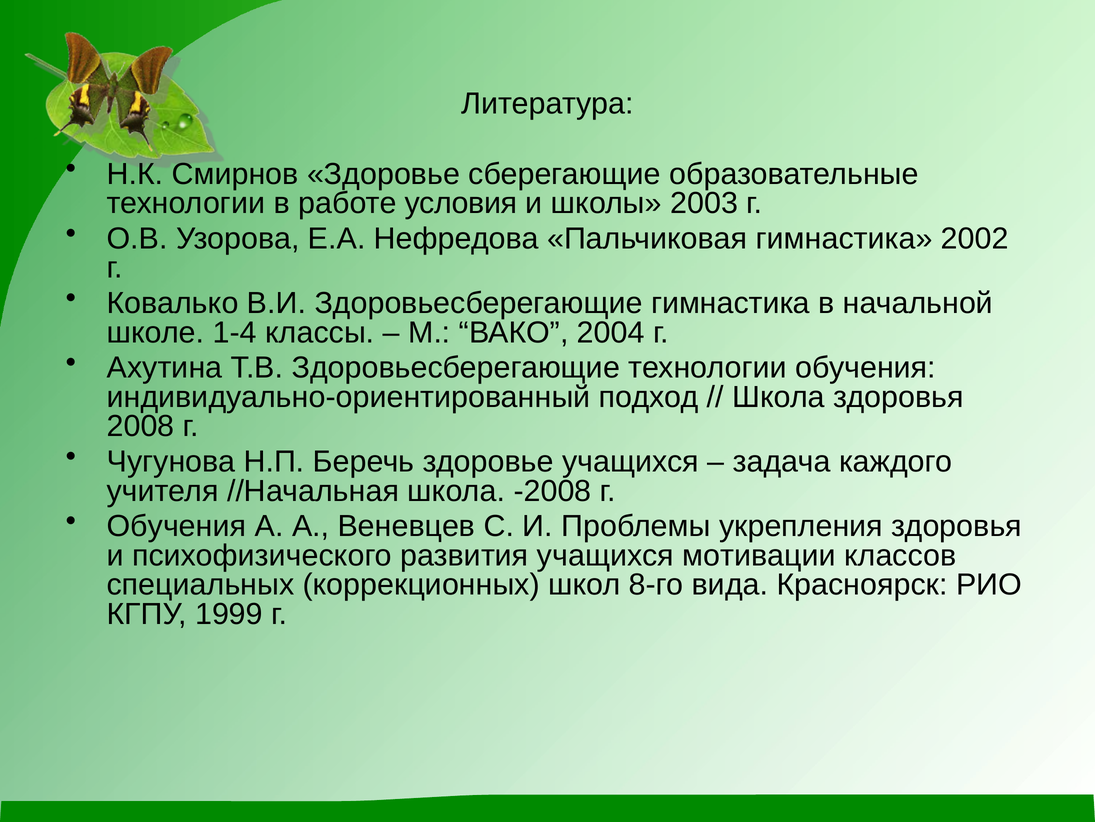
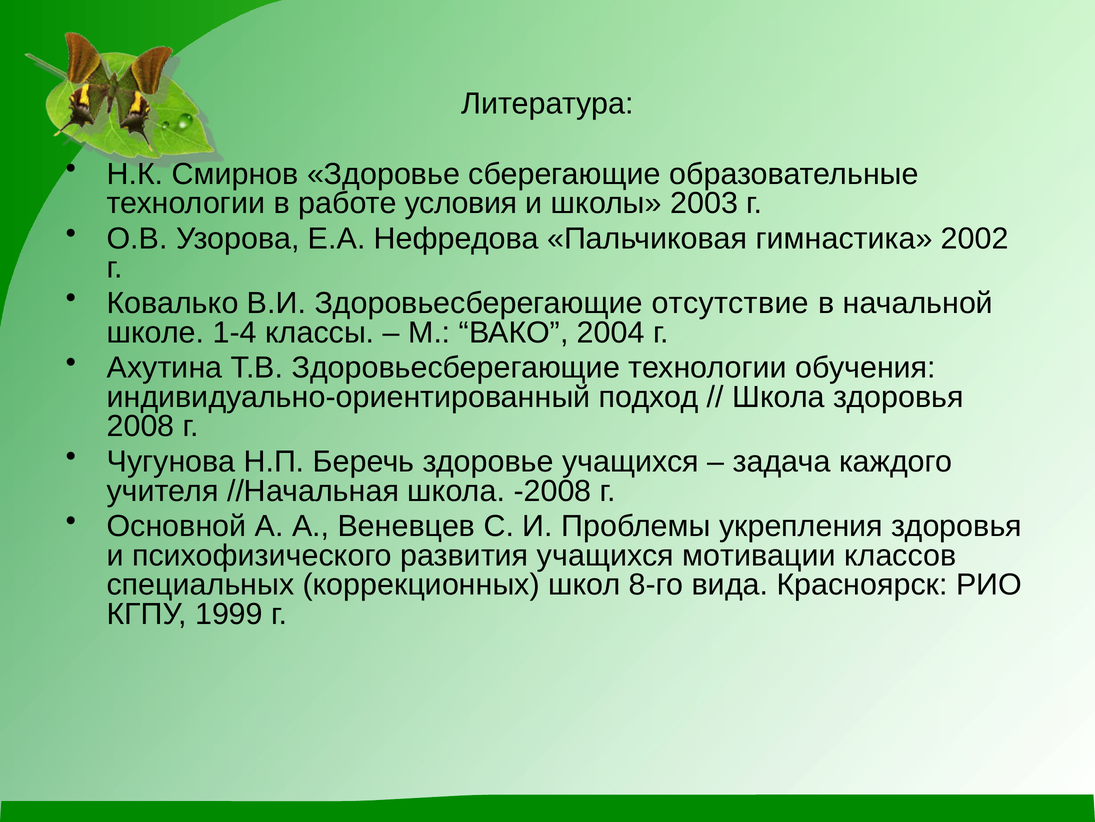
Здоровьесберегающие гимнастика: гимнастика -> отсутствие (730, 303)
Обучения: Обучения -> Основной (177, 526)
